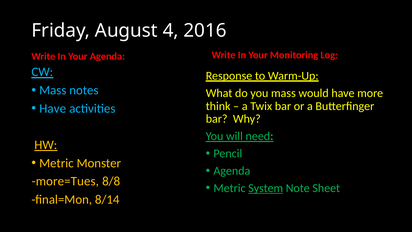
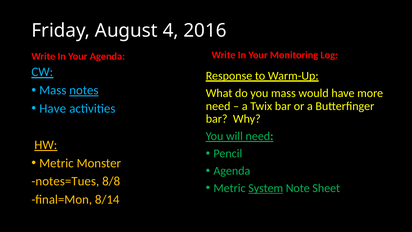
notes underline: none -> present (84, 90)
think: think -> need (218, 106)
more=Tues: more=Tues -> notes=Tues (65, 181)
